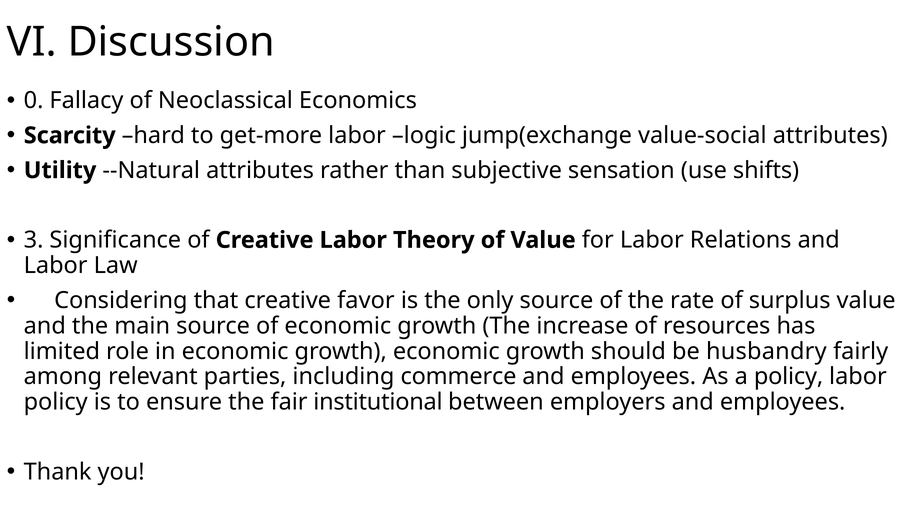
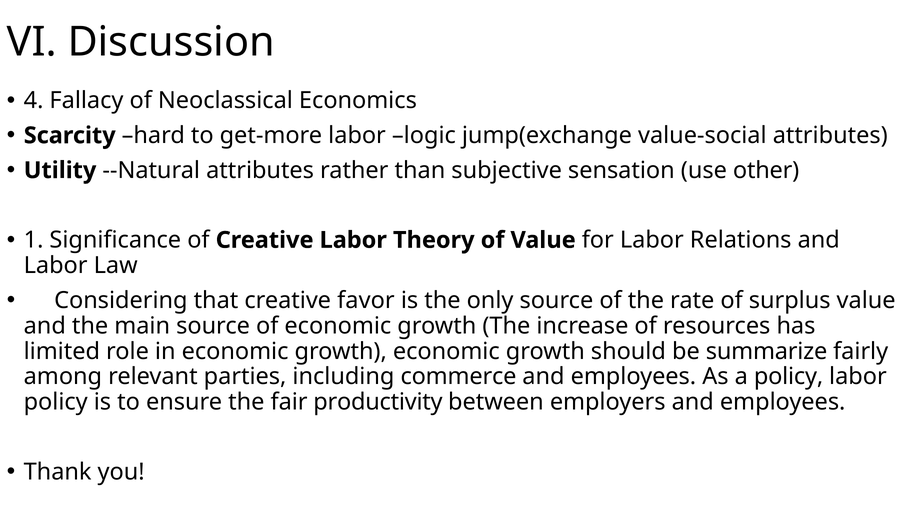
0: 0 -> 4 (34, 101)
shifts: shifts -> other (766, 170)
3: 3 -> 1 (34, 240)
husbandry: husbandry -> summarize (767, 351)
institutional: institutional -> productivity (378, 402)
